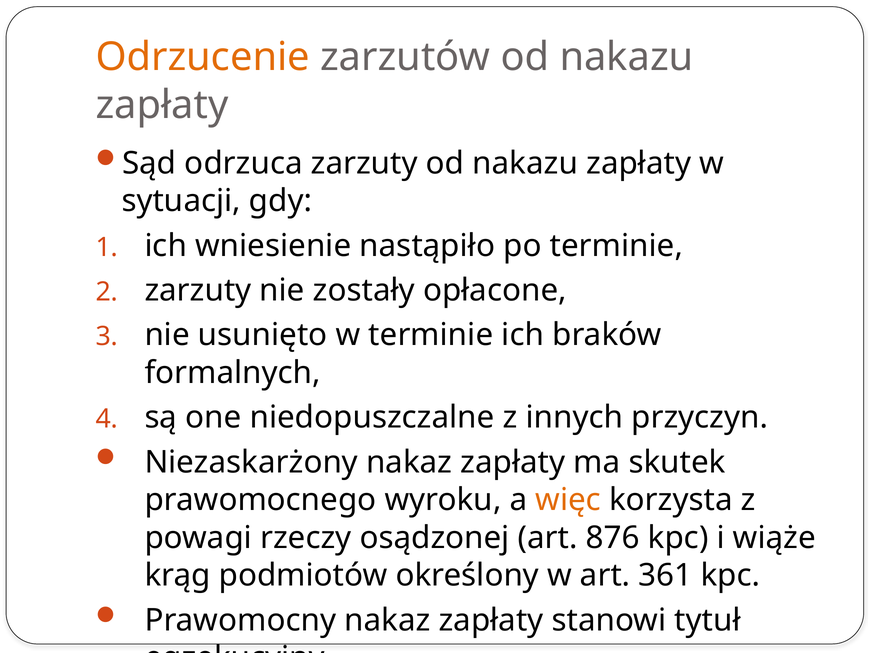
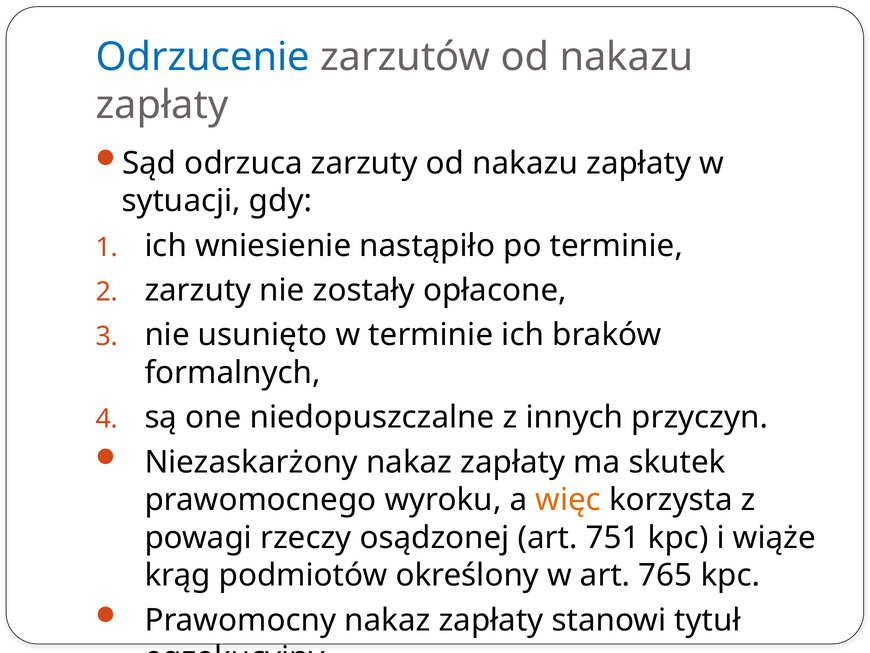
Odrzucenie colour: orange -> blue (203, 57)
876: 876 -> 751 (613, 537)
361: 361 -> 765 (665, 575)
